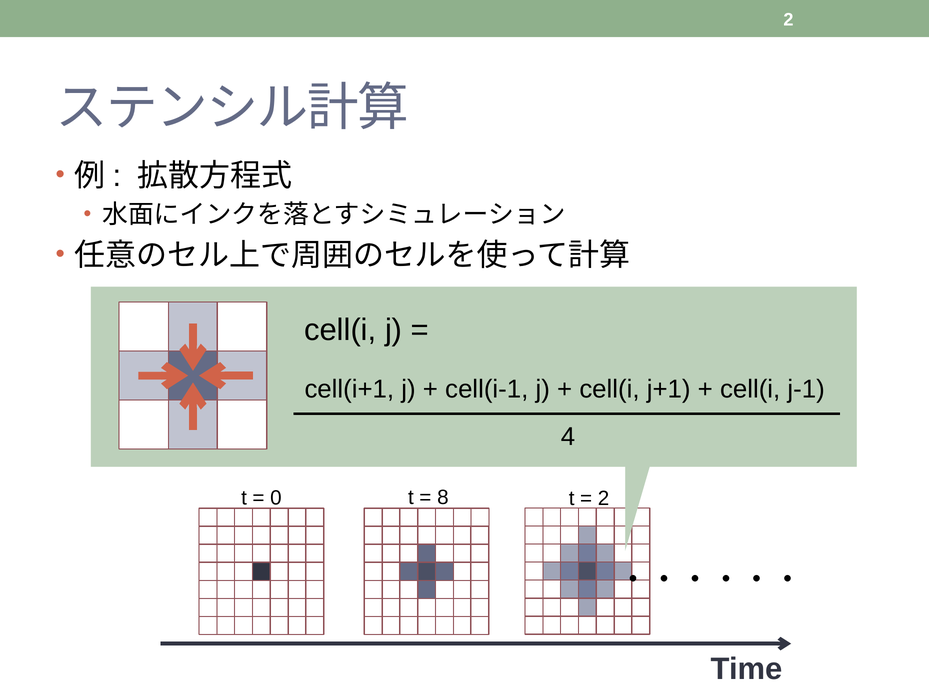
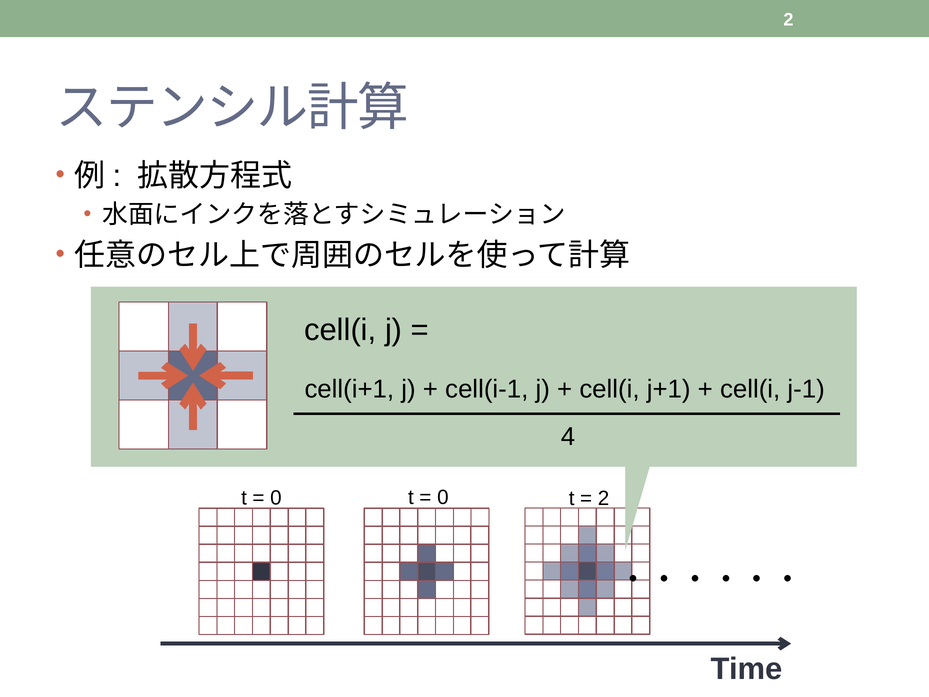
8: 8 -> 0 (443, 497)
